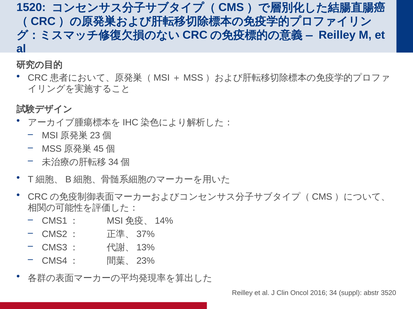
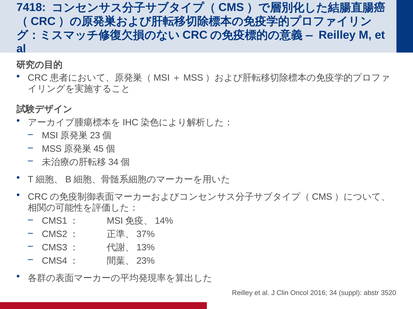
1520: 1520 -> 7418 (31, 8)
